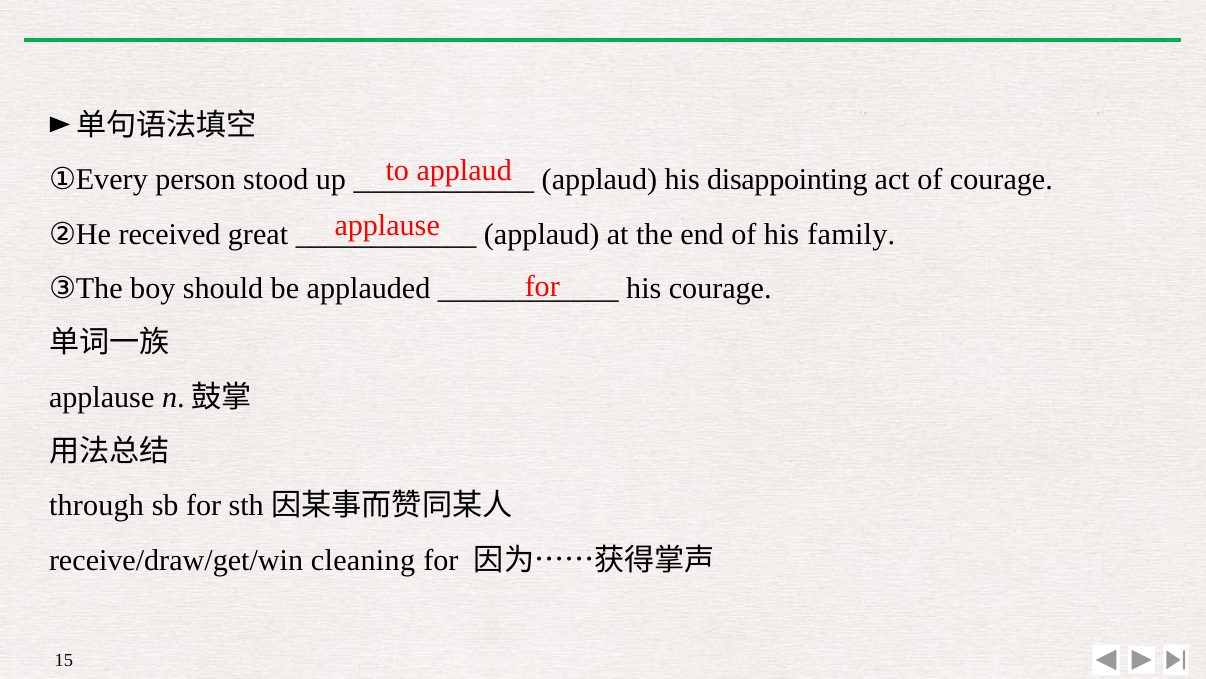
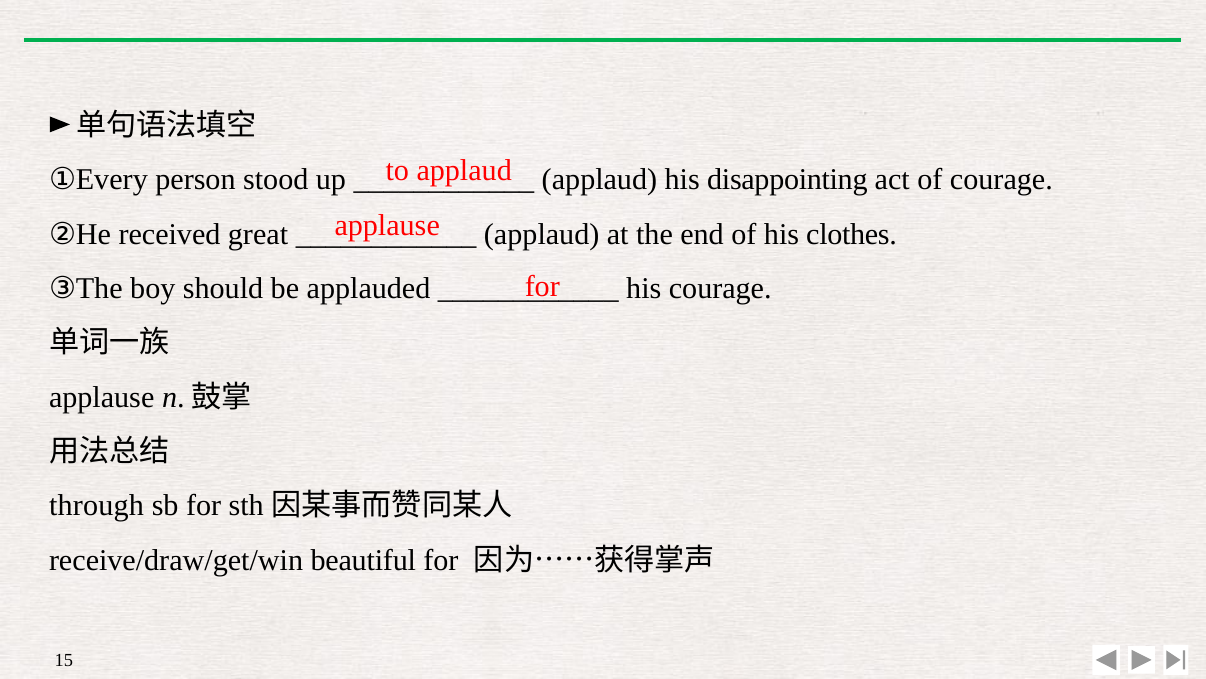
family: family -> clothes (852, 234)
cleaning: cleaning -> beautiful (363, 560)
